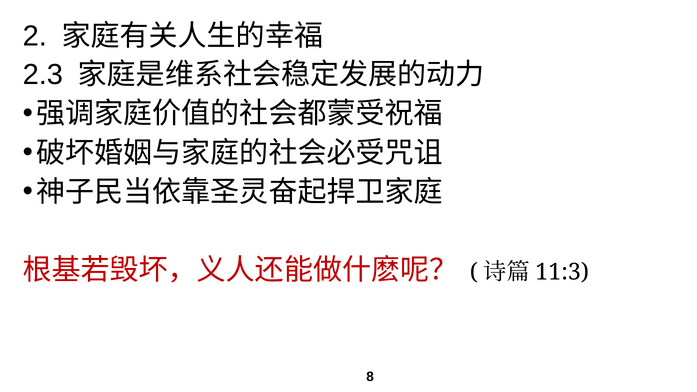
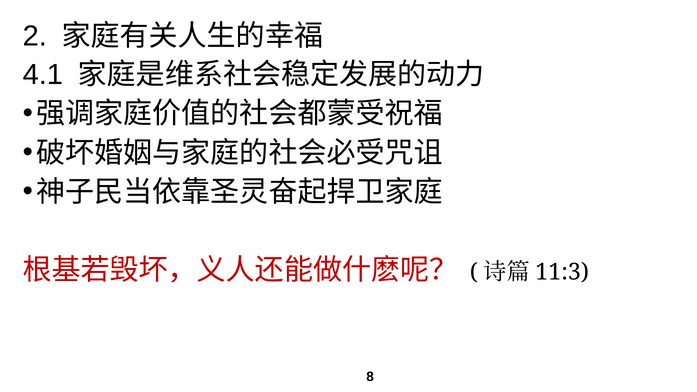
2.3: 2.3 -> 4.1 (43, 75)
